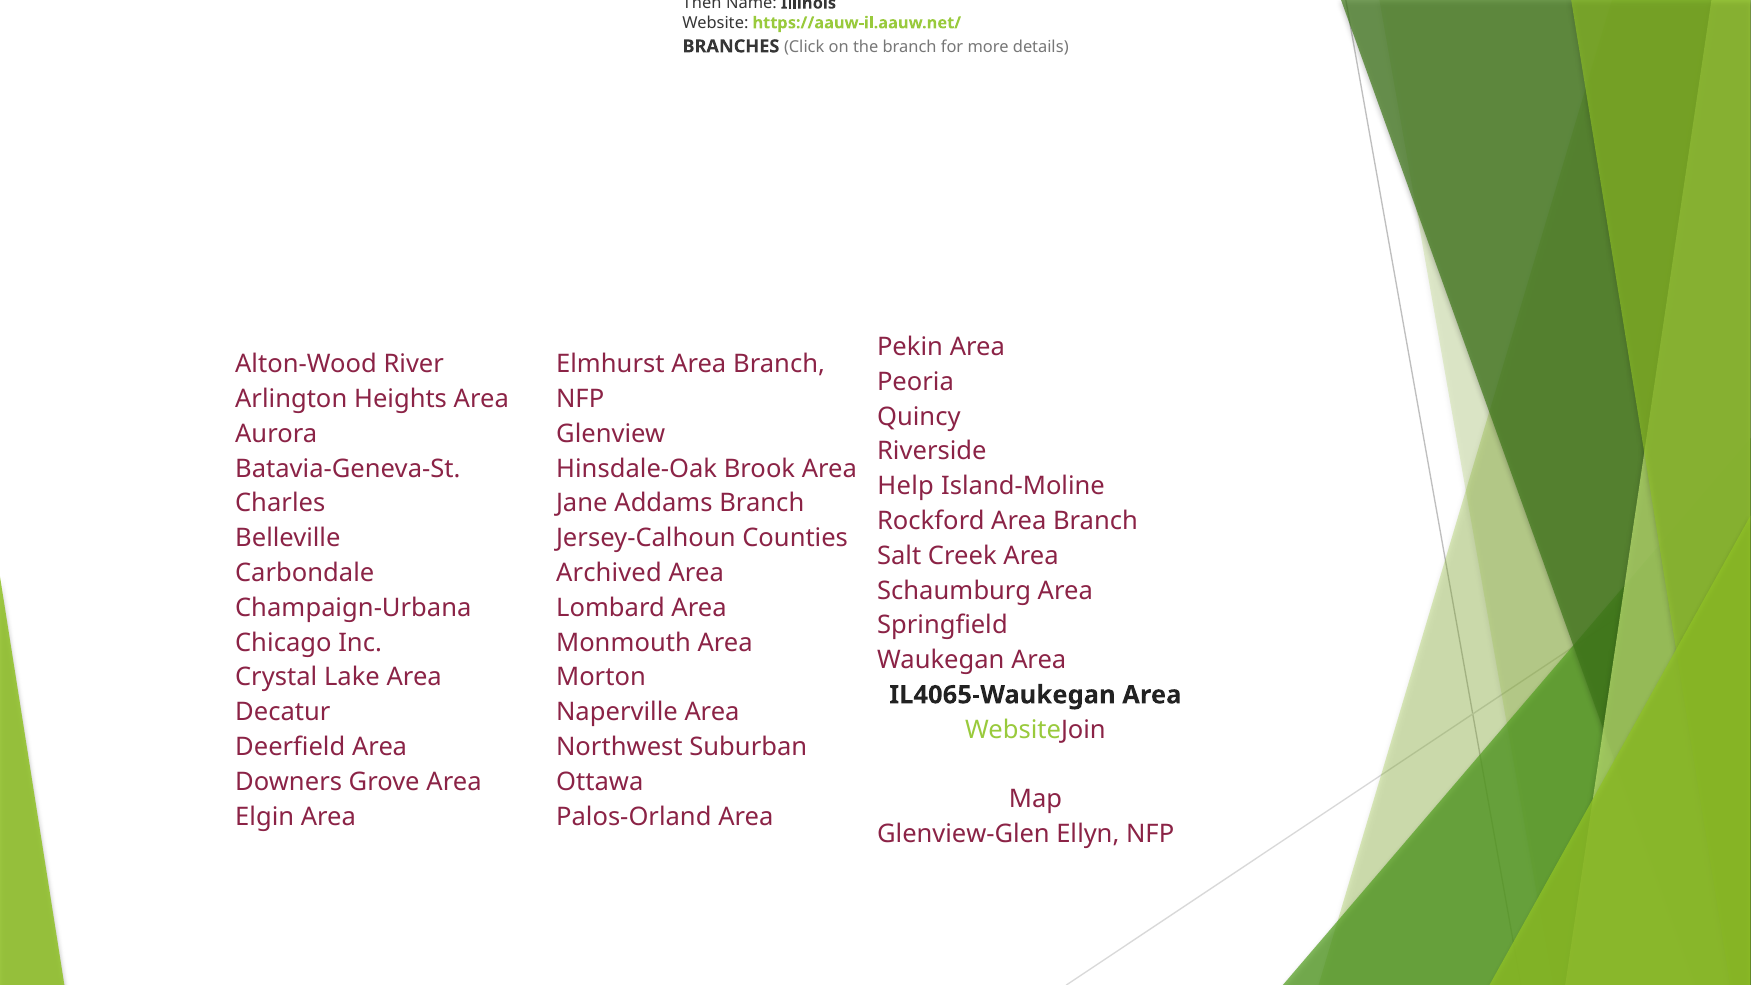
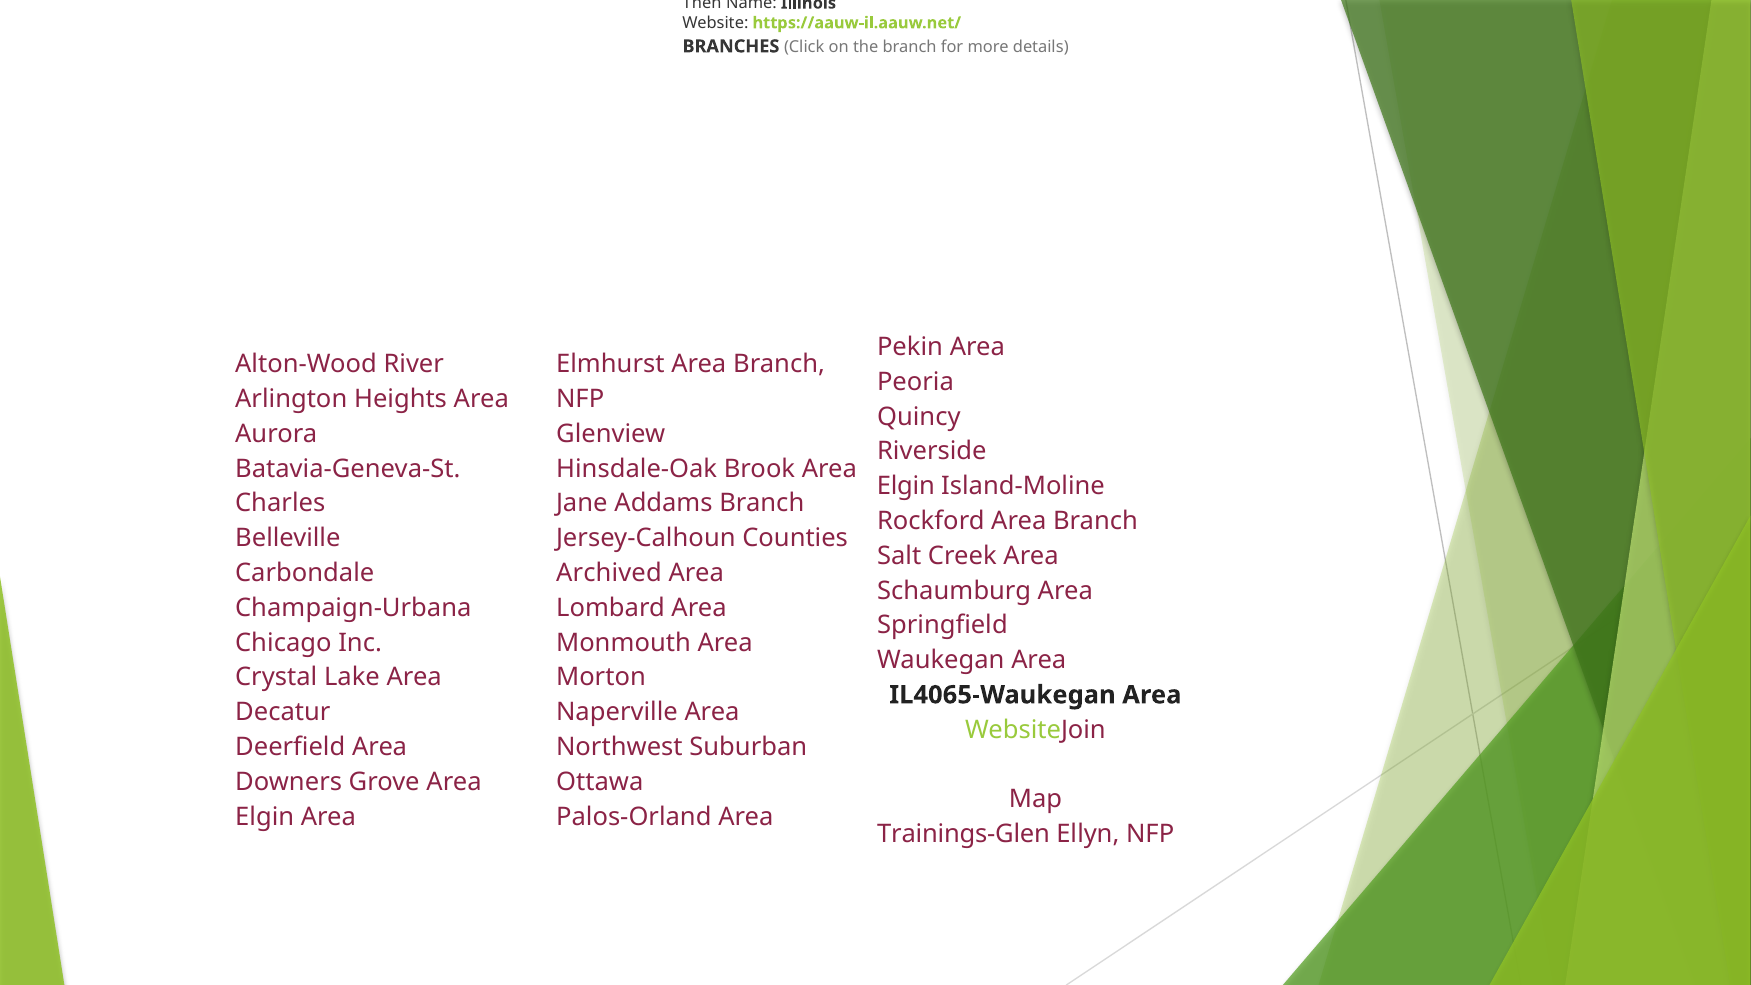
Help: Help -> Elgin (906, 486)
Glenview-Glen: Glenview-Glen -> Trainings-Glen (964, 834)
